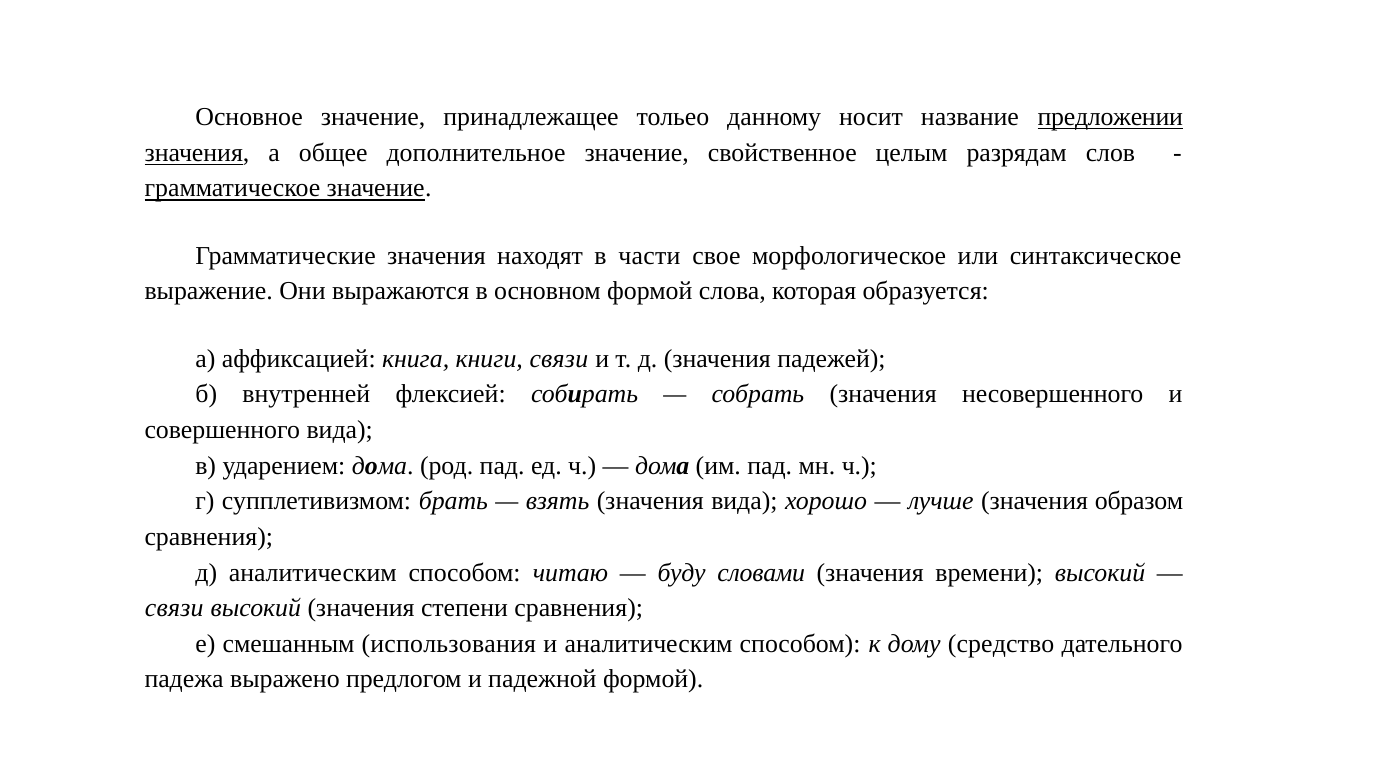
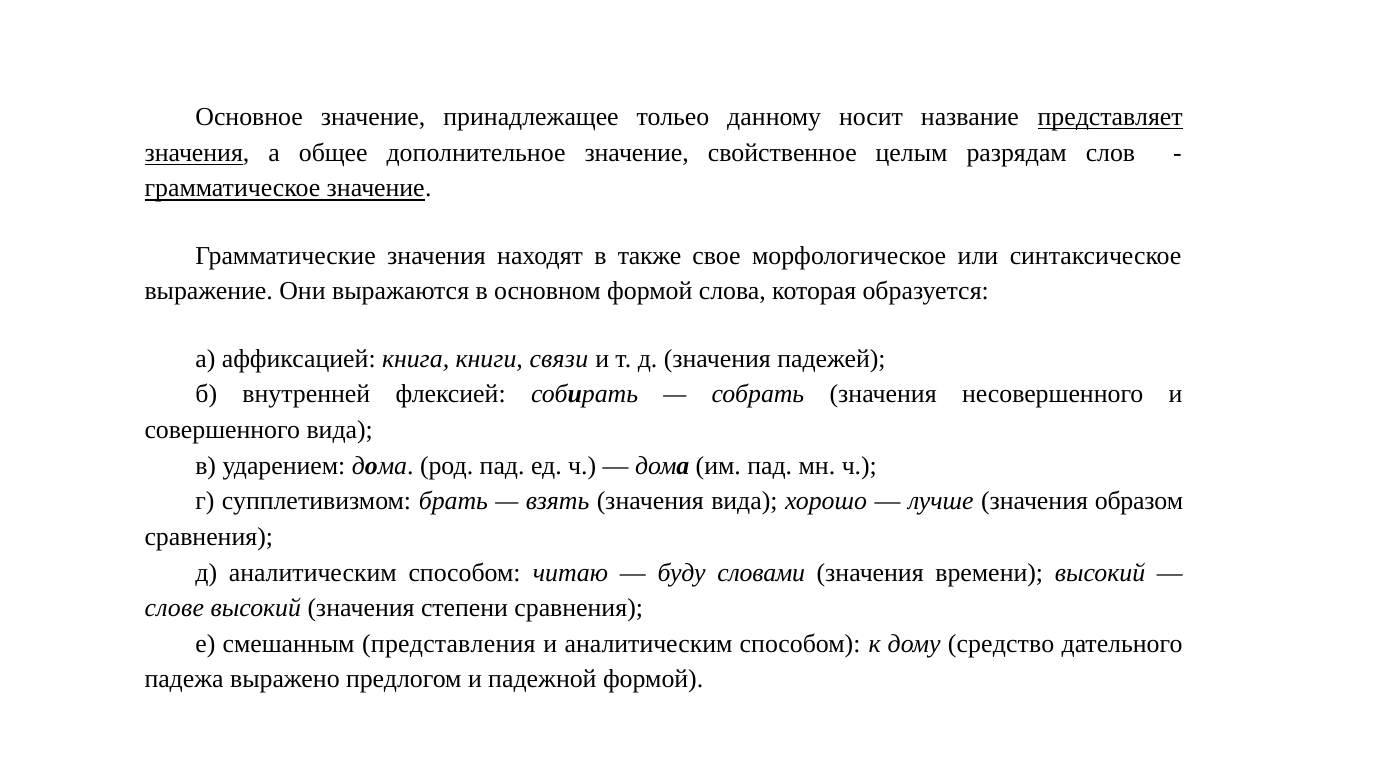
предложении: предложении -> представляет (1110, 117)
части: части -> также (650, 256)
связи: связи -> слове (174, 608)
использования: использования -> представления (449, 644)
